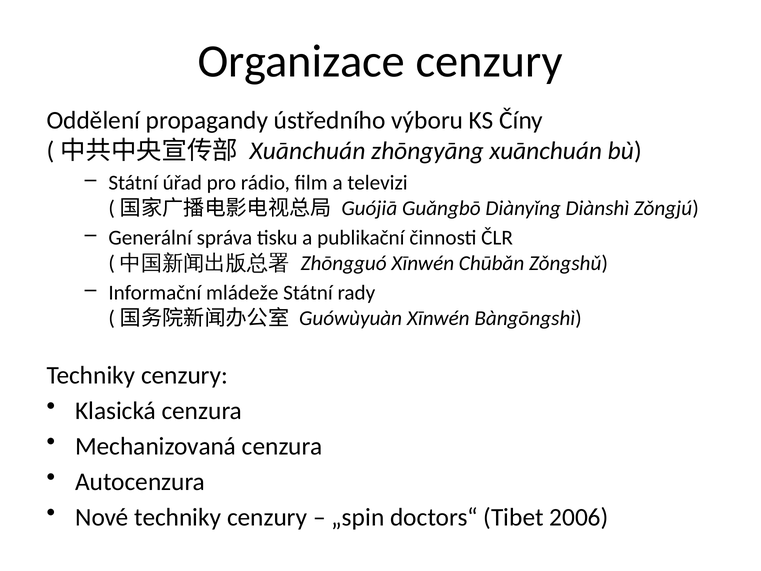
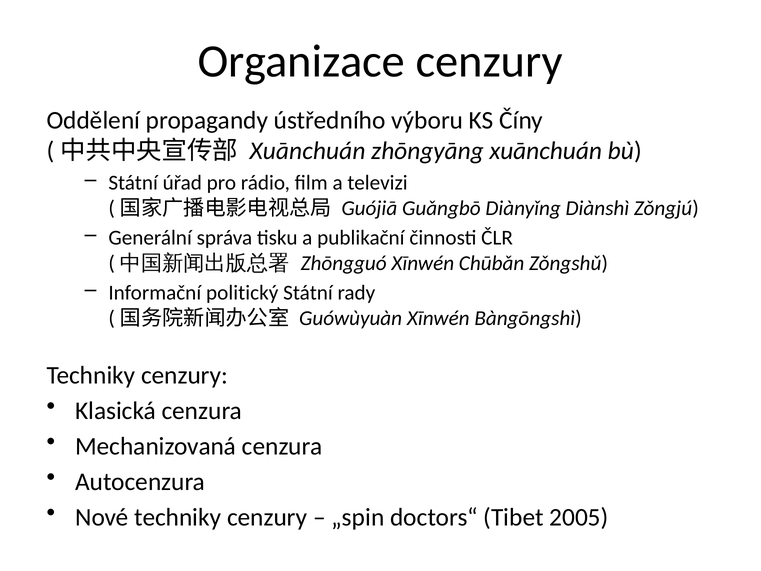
mládeže: mládeže -> politický (242, 293)
2006: 2006 -> 2005 (579, 517)
